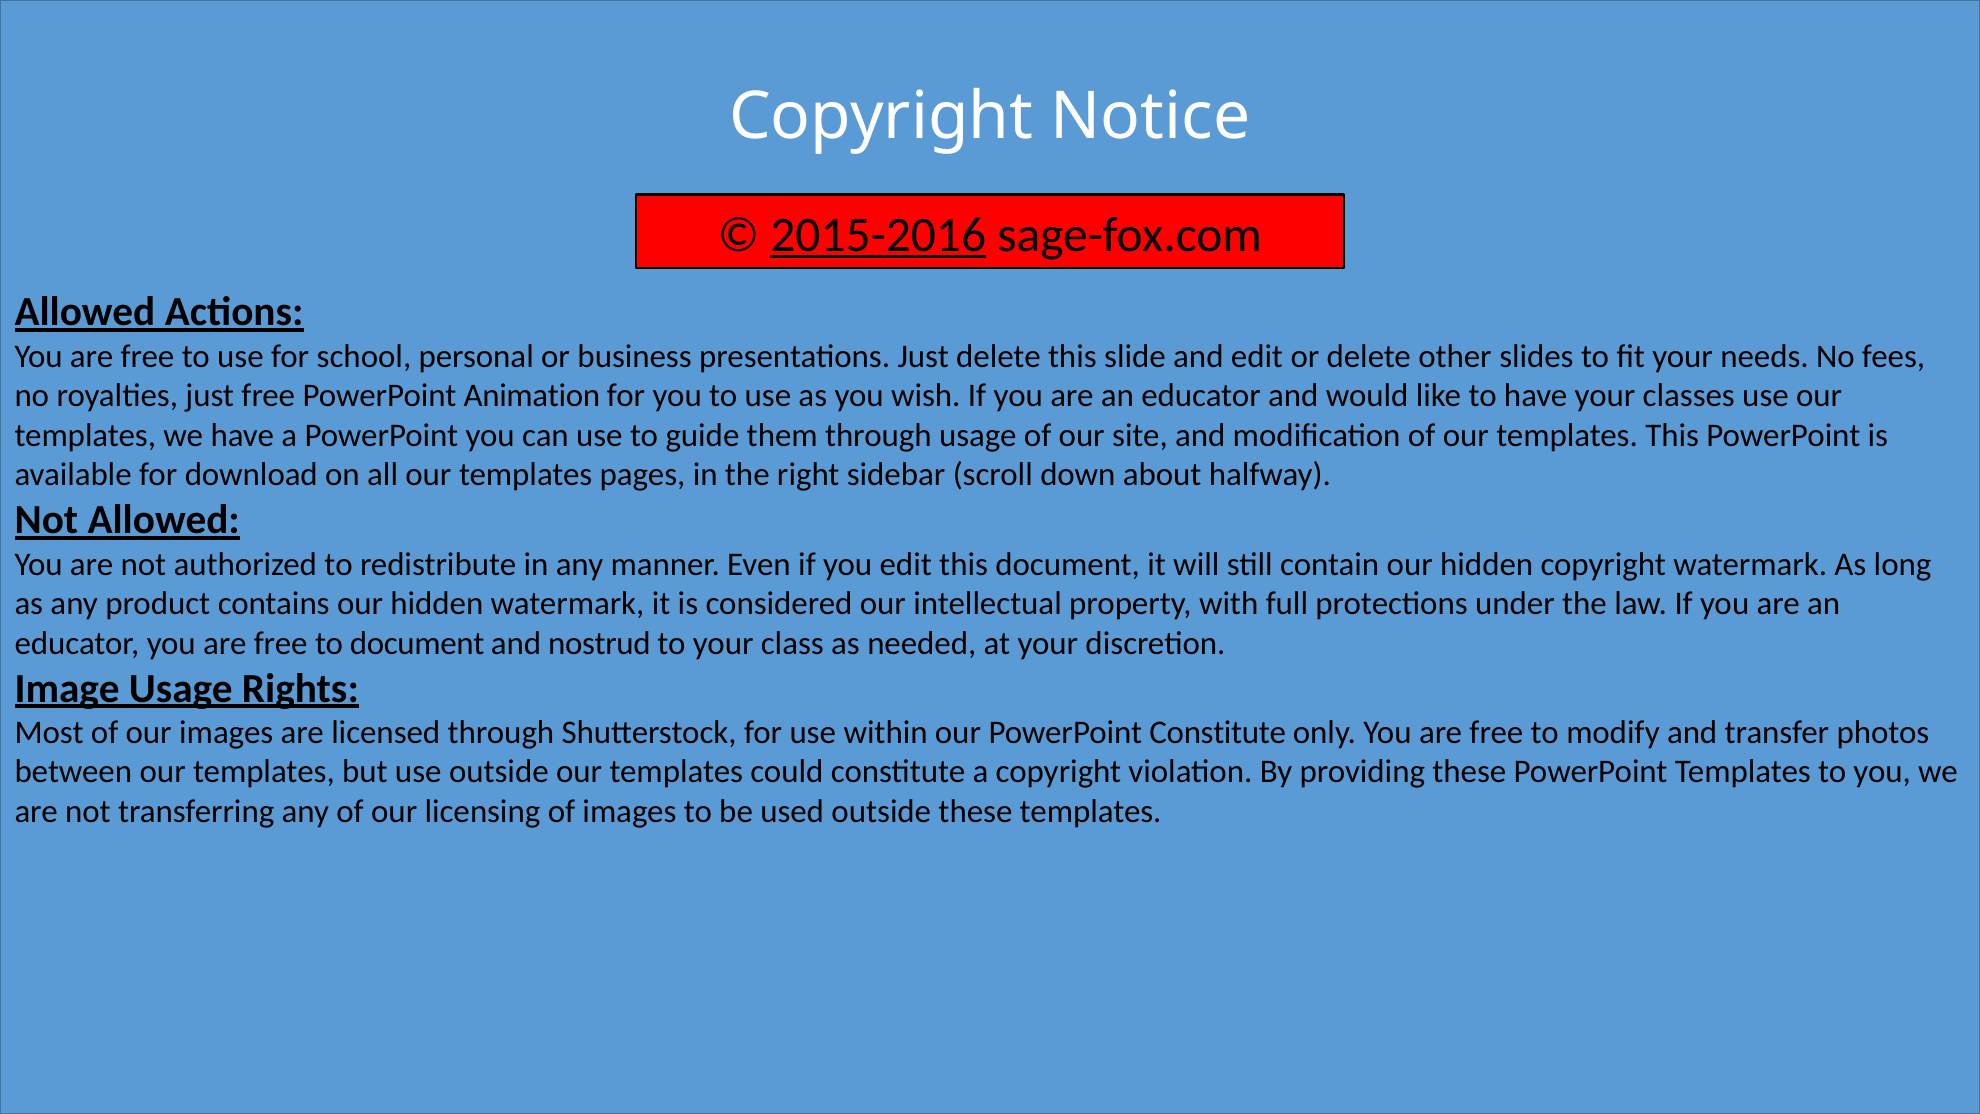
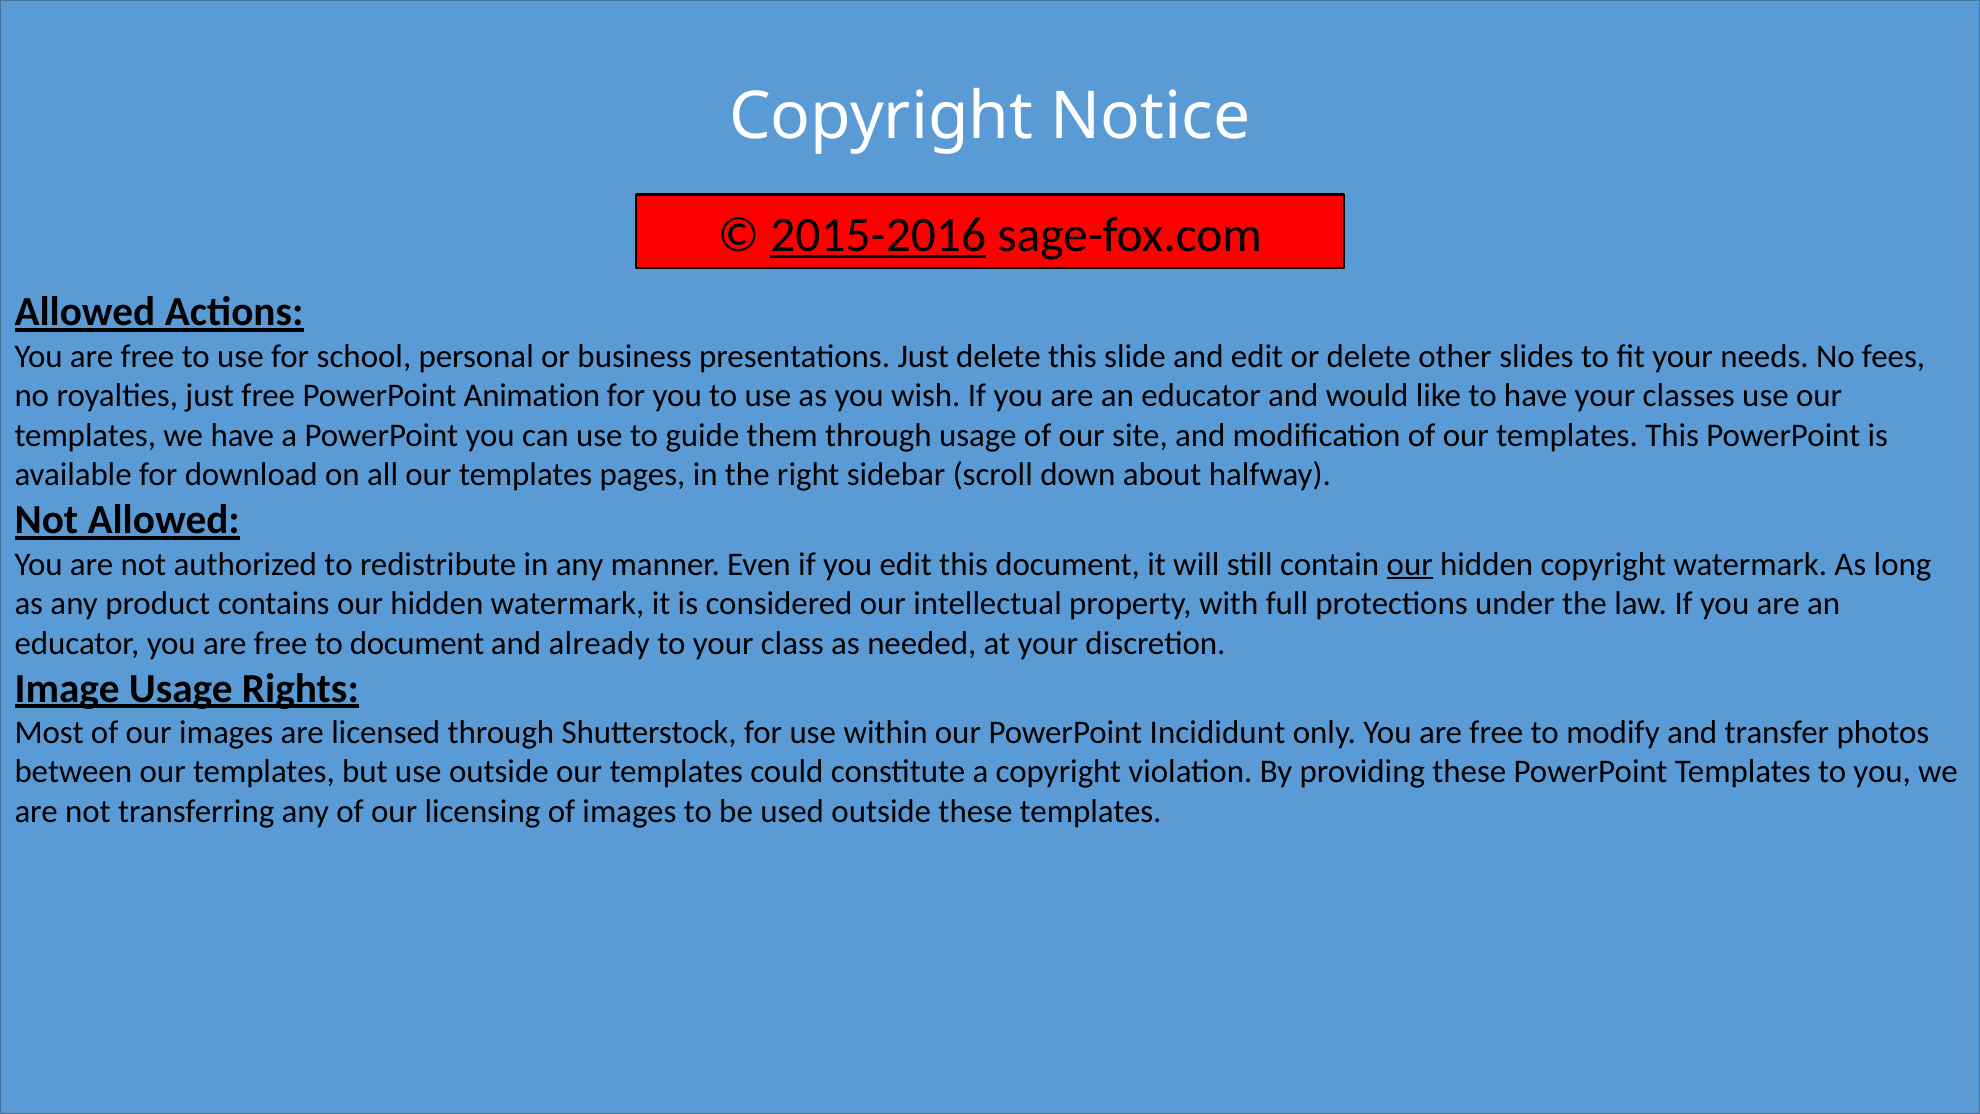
our underline: none -> present (1410, 564)
nostrud: nostrud -> already (599, 643)
PowerPoint Constitute: Constitute -> Incididunt (1217, 732)
